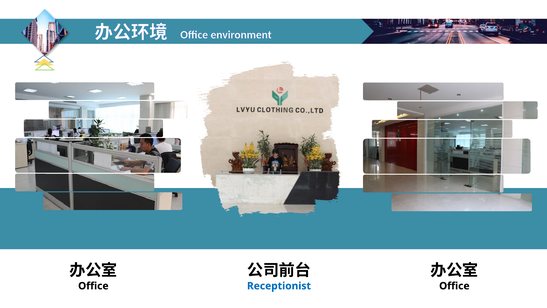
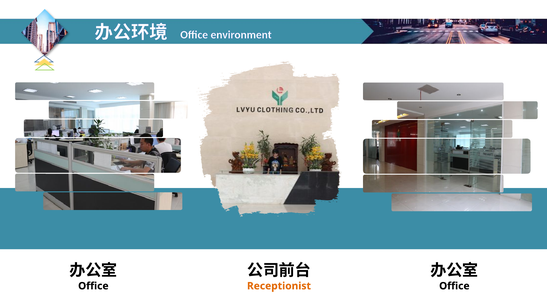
Receptionist colour: blue -> orange (279, 286)
